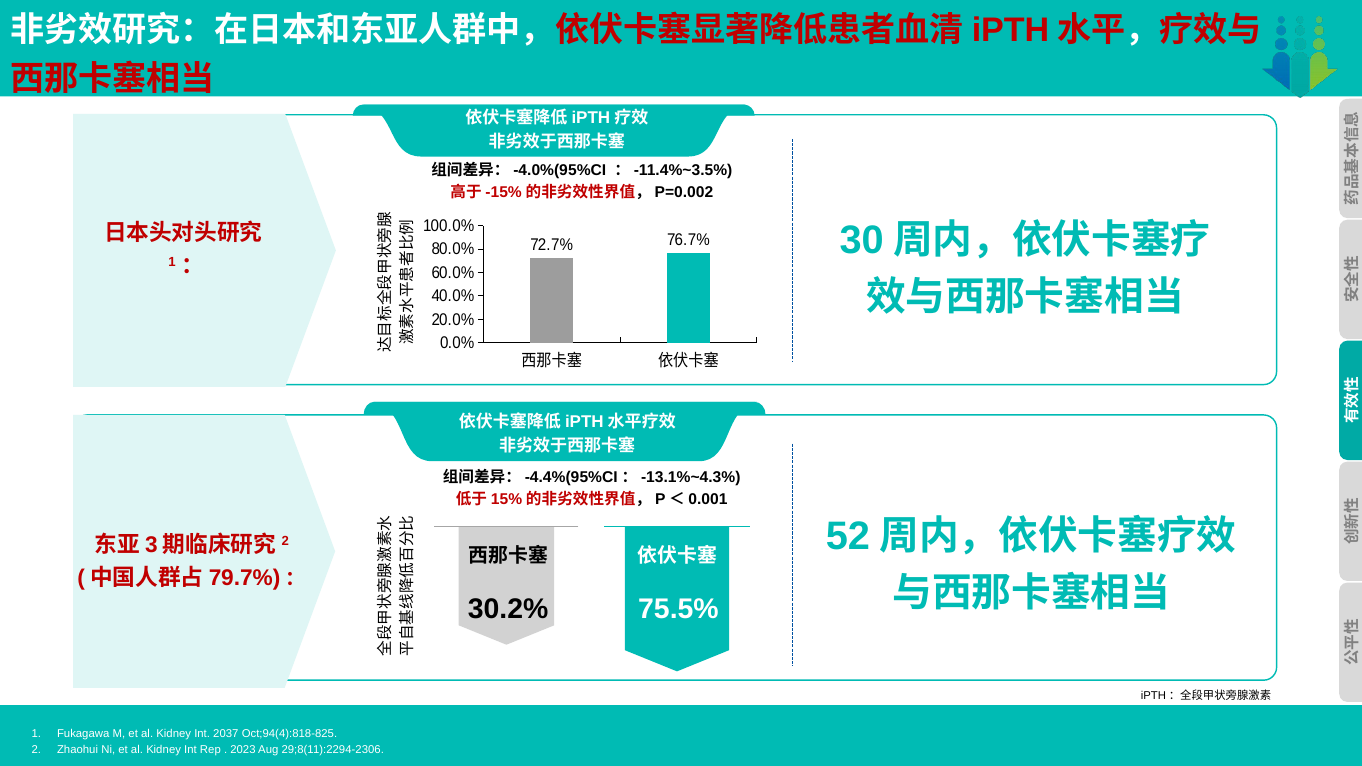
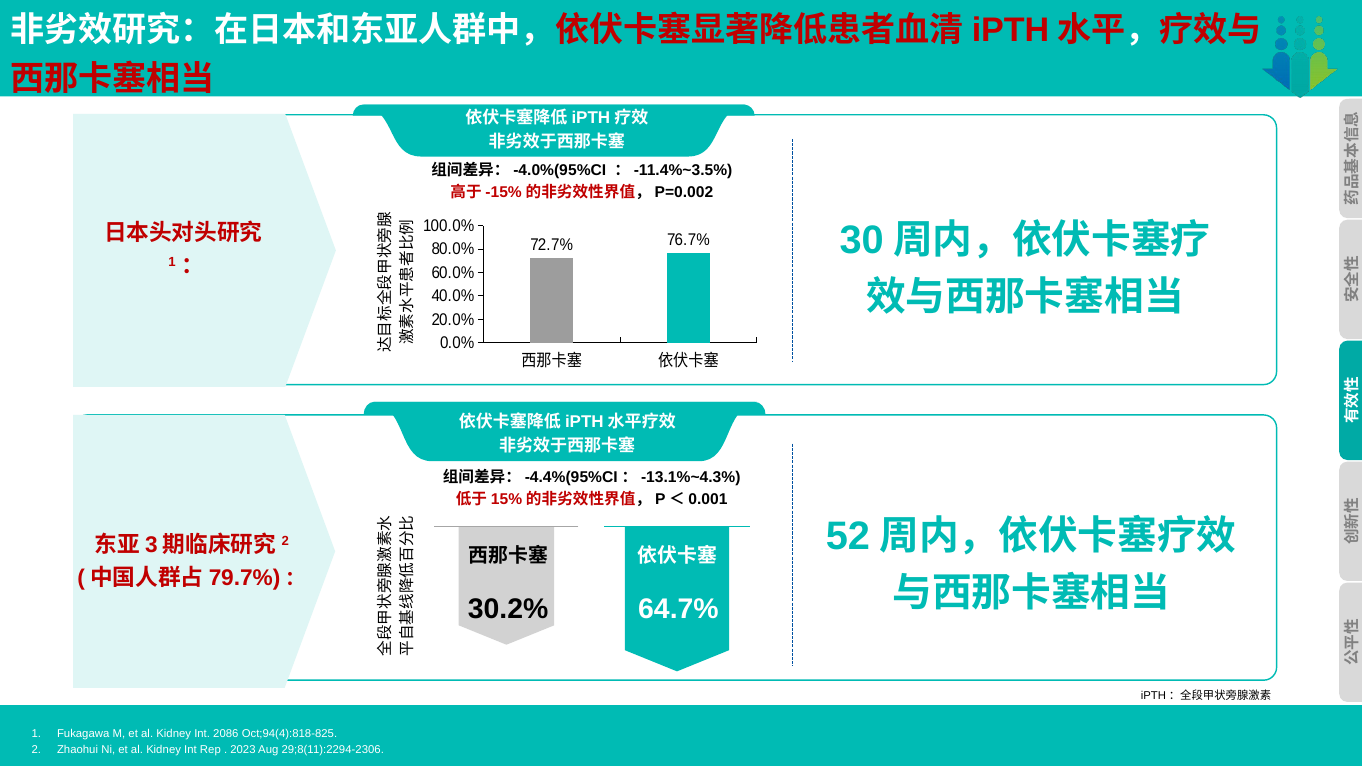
75.5%: 75.5% -> 64.7% (678, 609)
2037: 2037 -> 2086 (226, 734)
